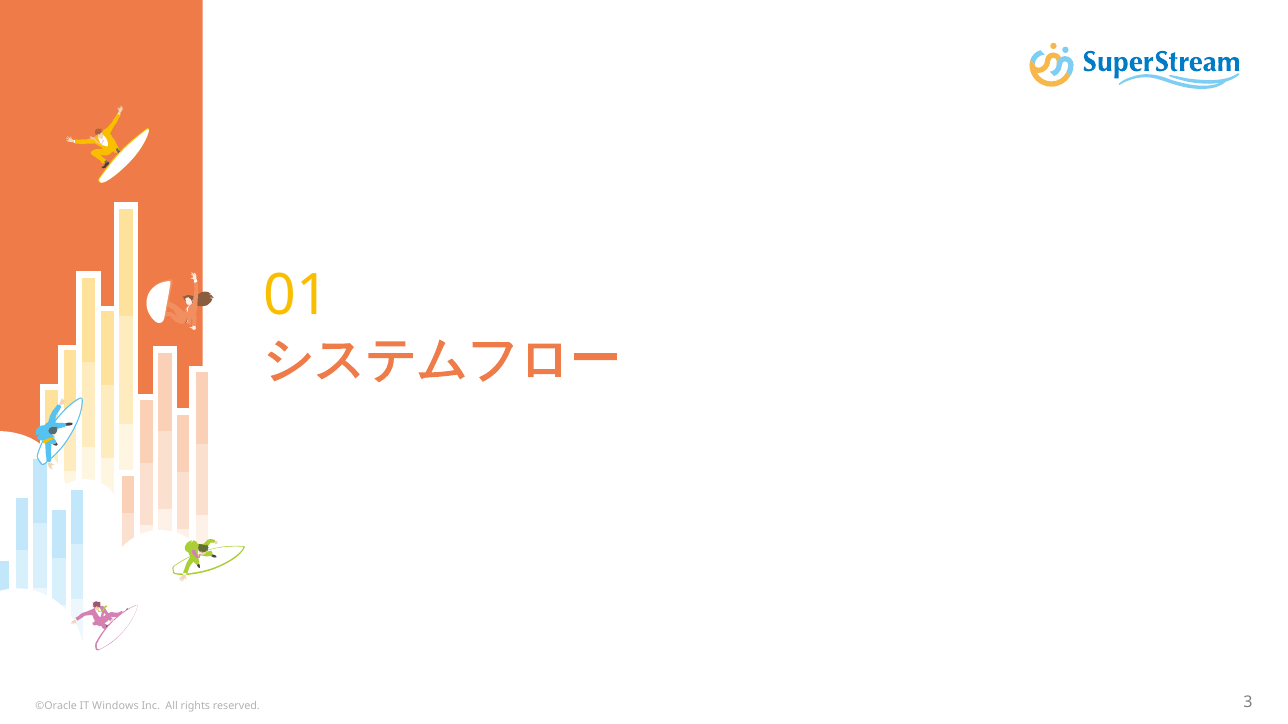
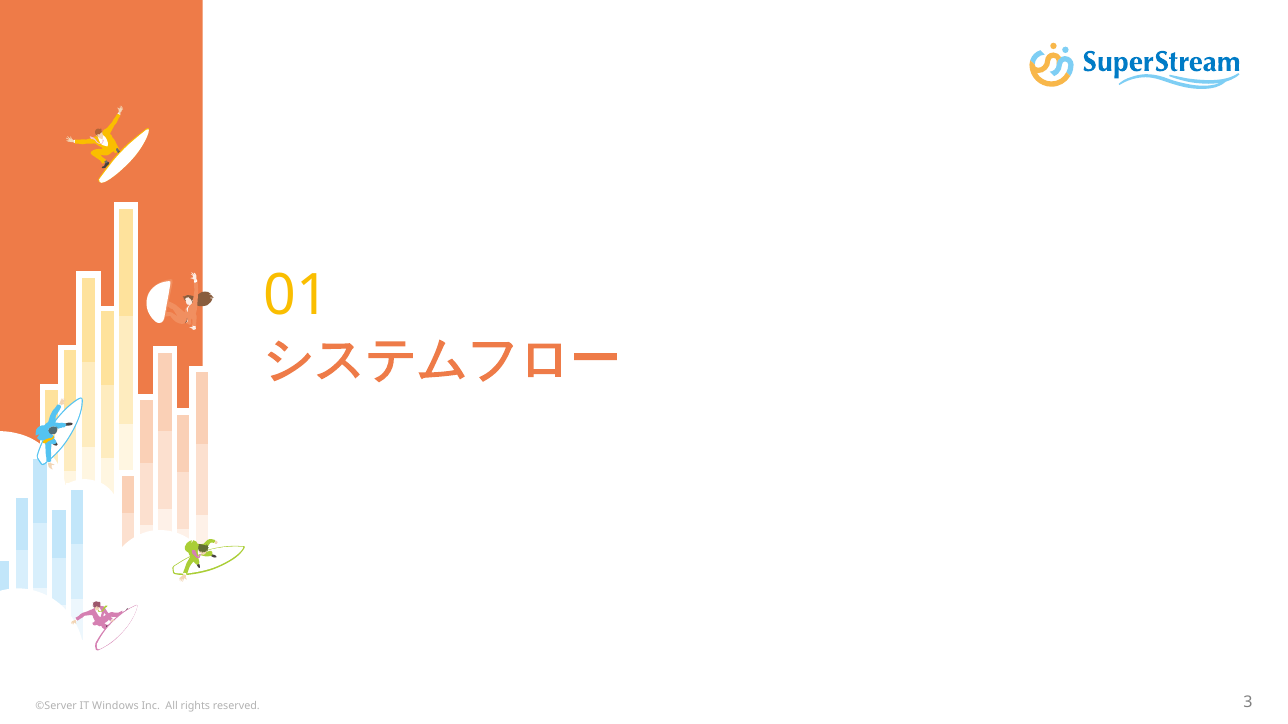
©Oracle: ©Oracle -> ©Server (56, 706)
